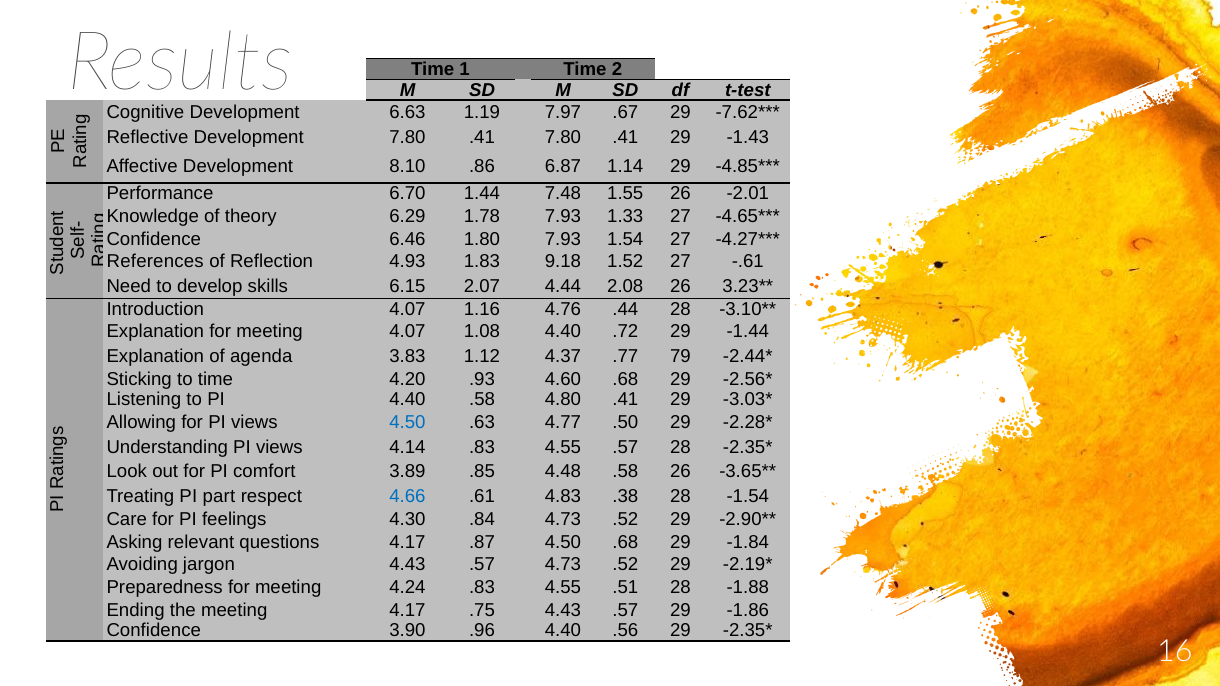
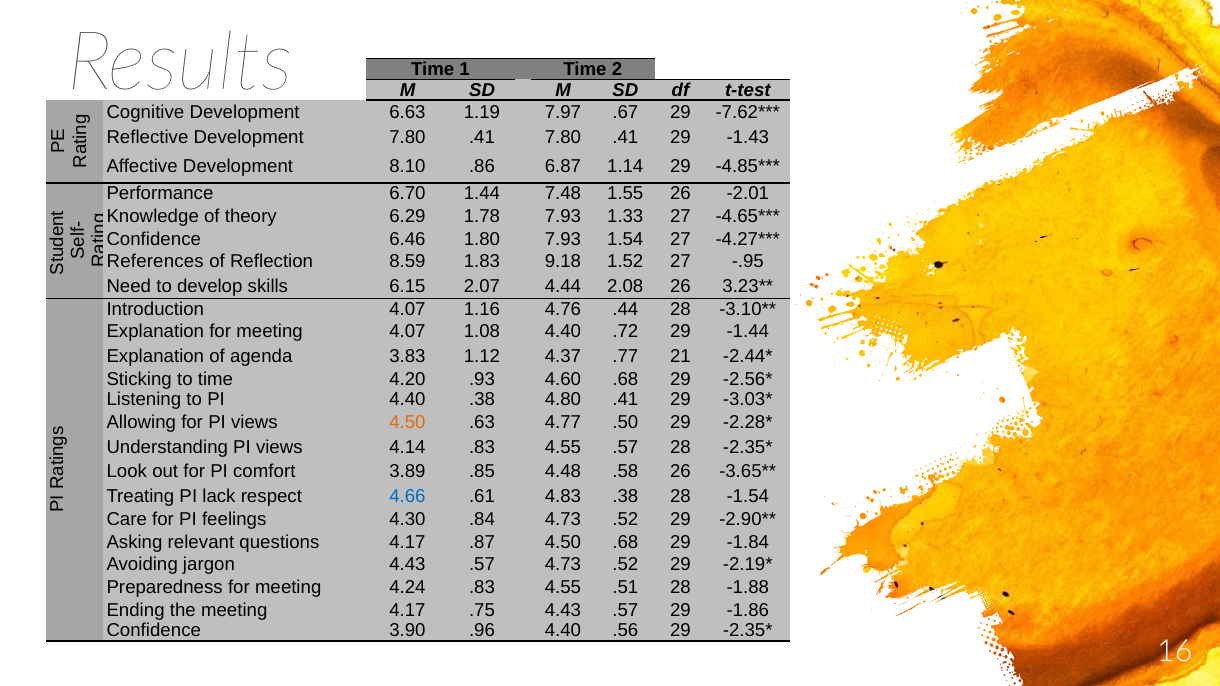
4.93: 4.93 -> 8.59 (407, 262)
-.61: -.61 -> -.95 (748, 262)
79: 79 -> 21 (680, 356)
4.40 .58: .58 -> .38 (482, 400)
4.50 colour: blue -> orange (407, 423)
part: part -> lack (219, 497)
